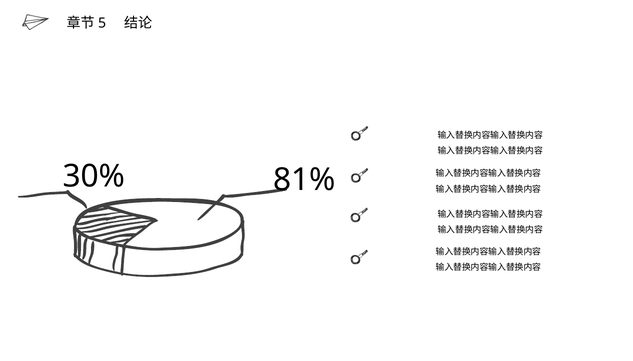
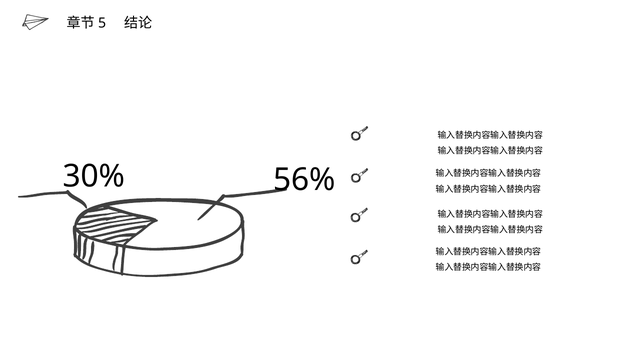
81%: 81% -> 56% (304, 180)
